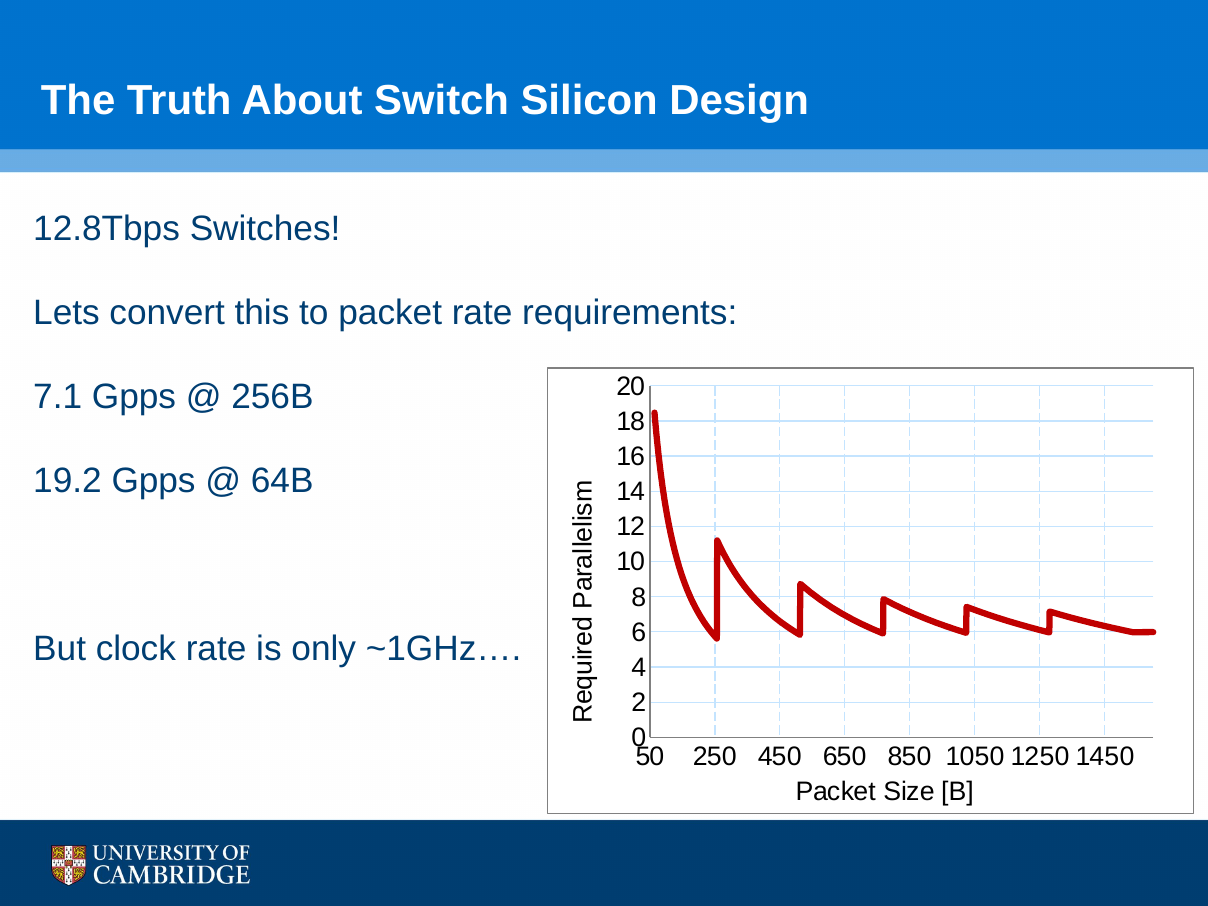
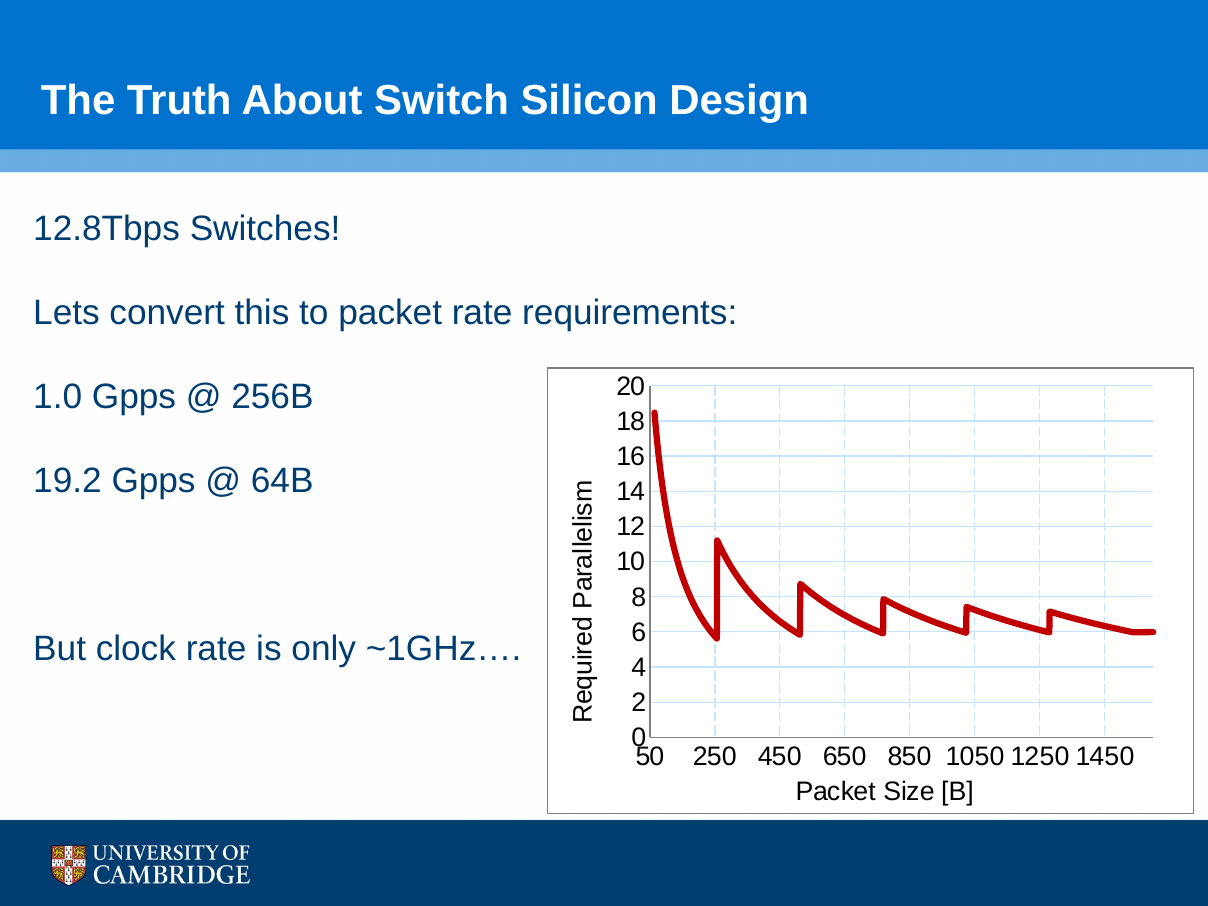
7.1: 7.1 -> 1.0 (58, 397)
